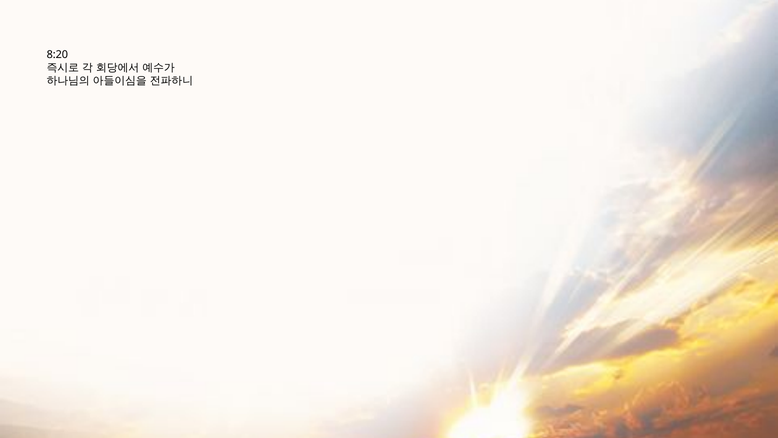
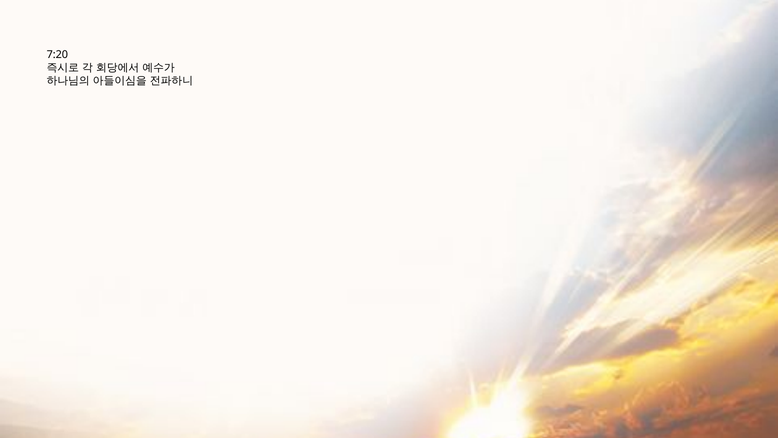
8:20: 8:20 -> 7:20 (57, 55)
